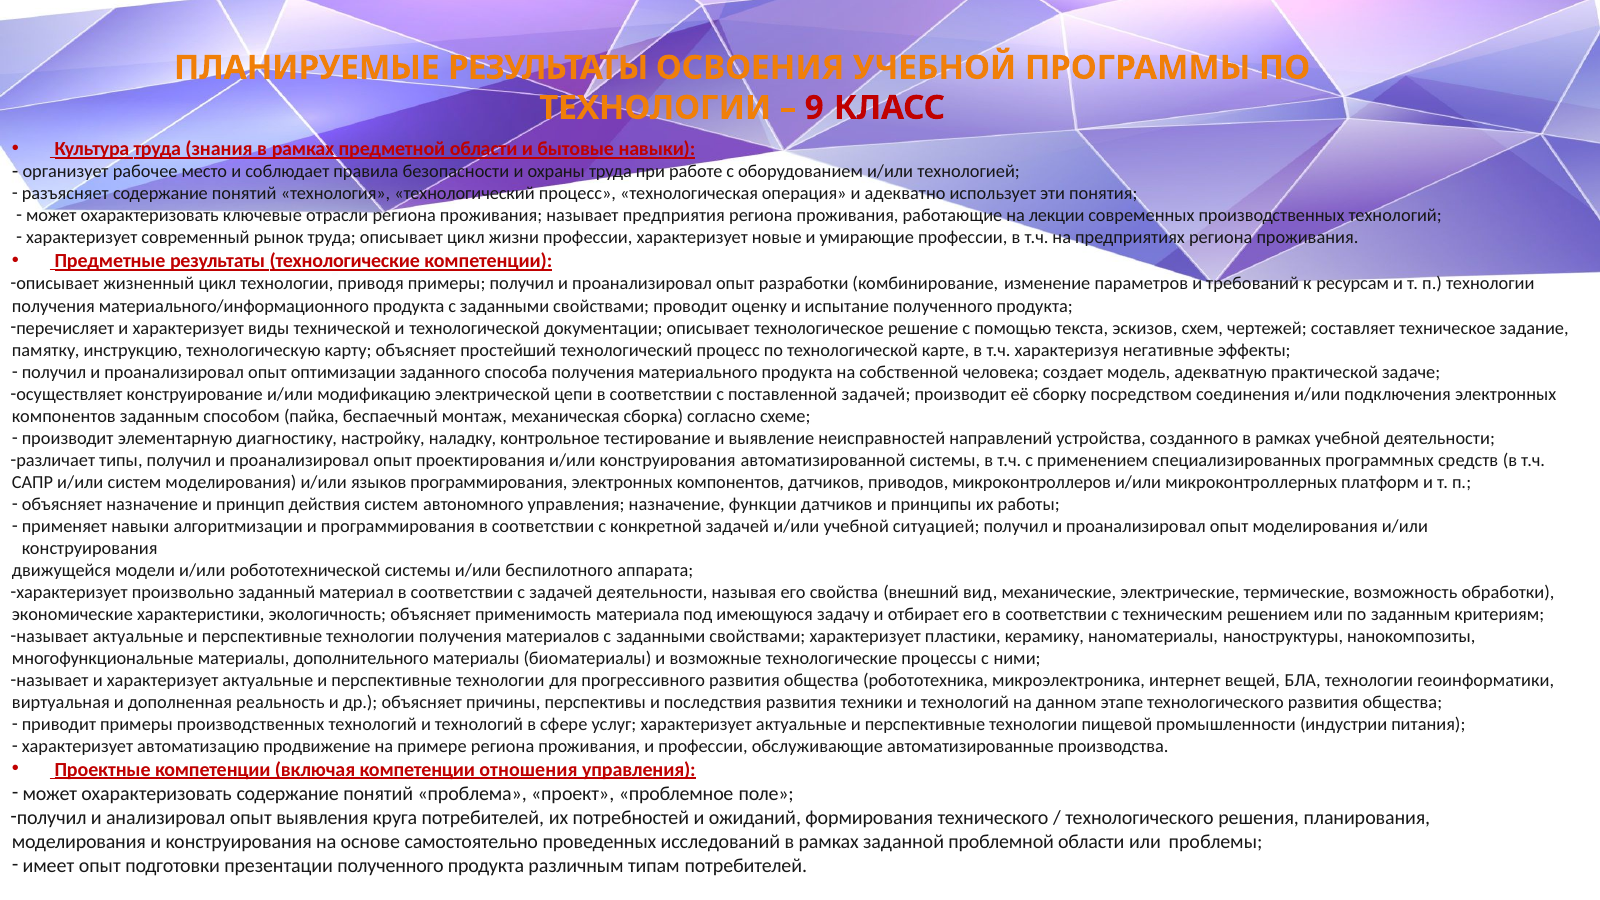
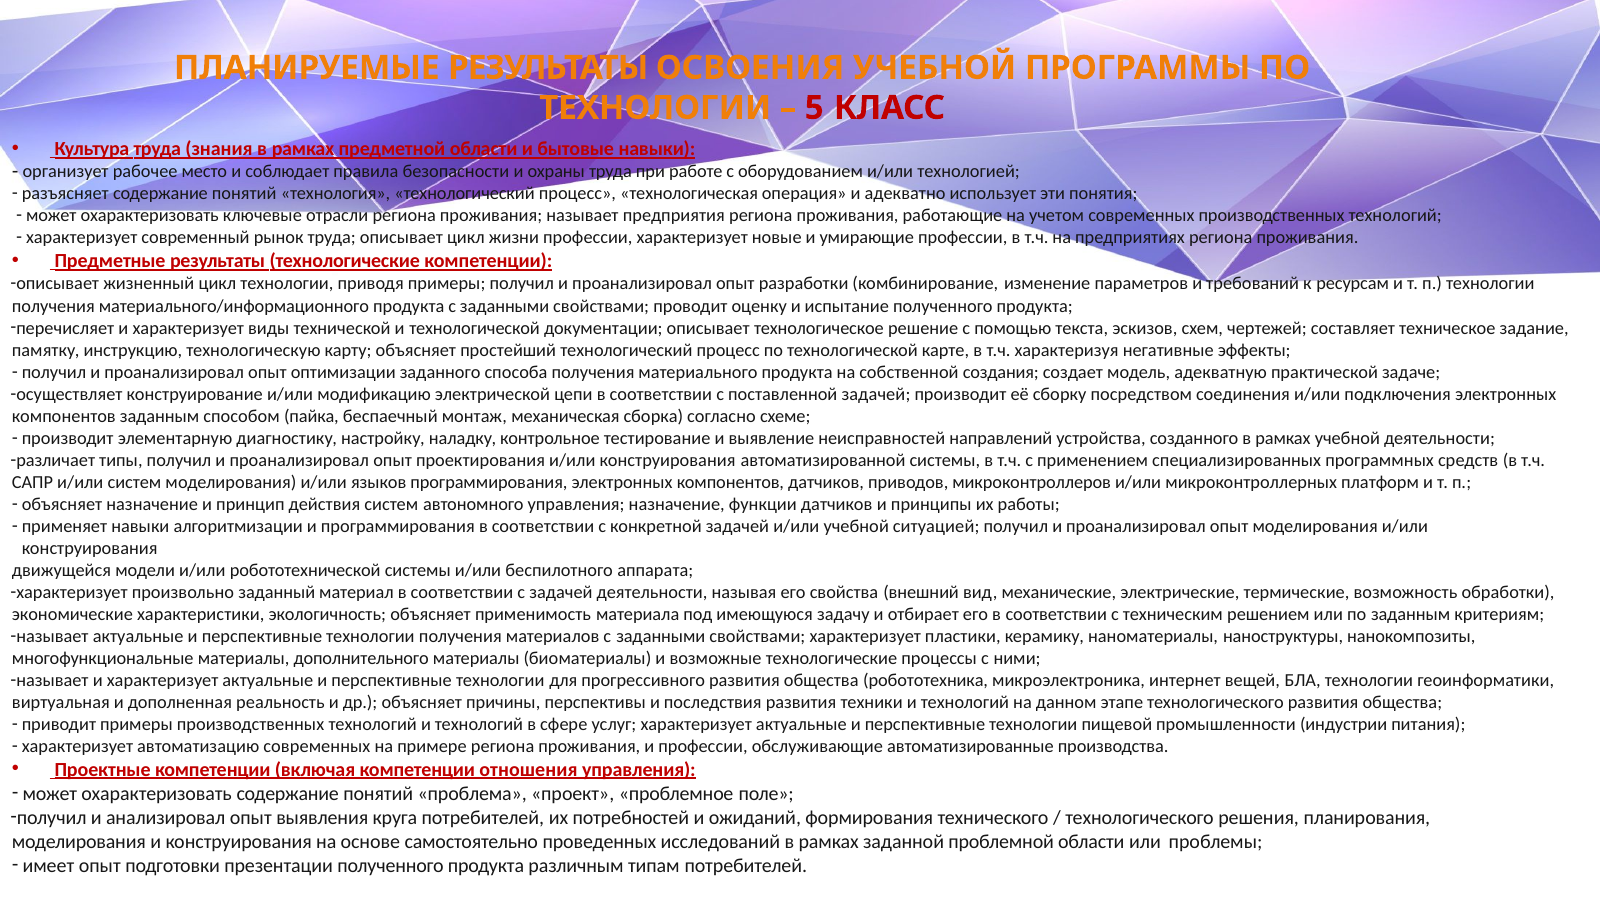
9: 9 -> 5 (814, 108)
лекции: лекции -> учетом (1057, 216)
человека: человека -> создания (1001, 372)
автоматизацию продвижение: продвижение -> современных (317, 746)
